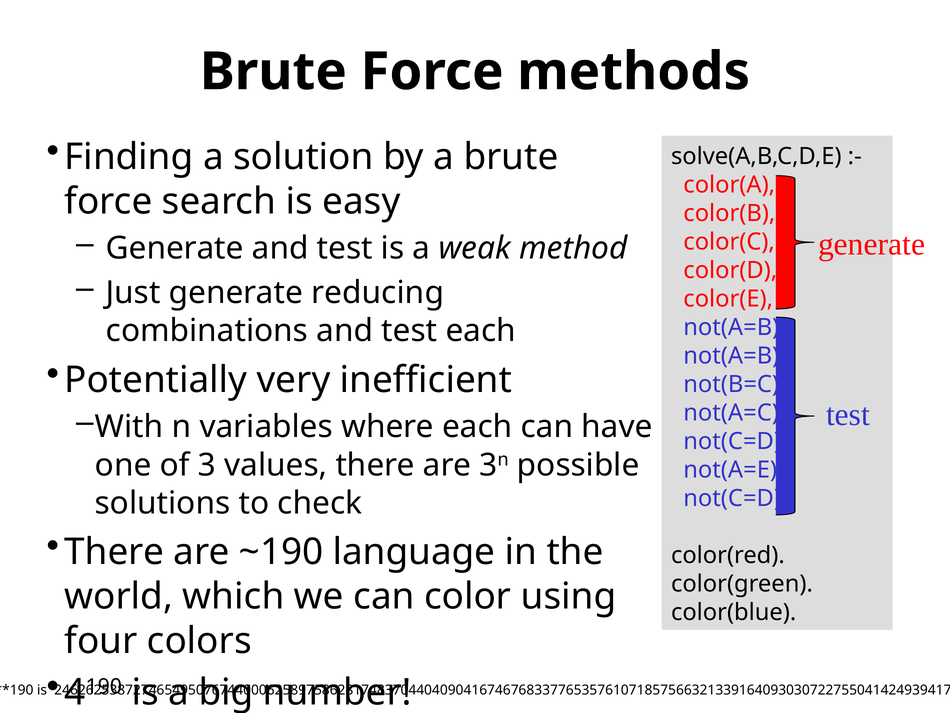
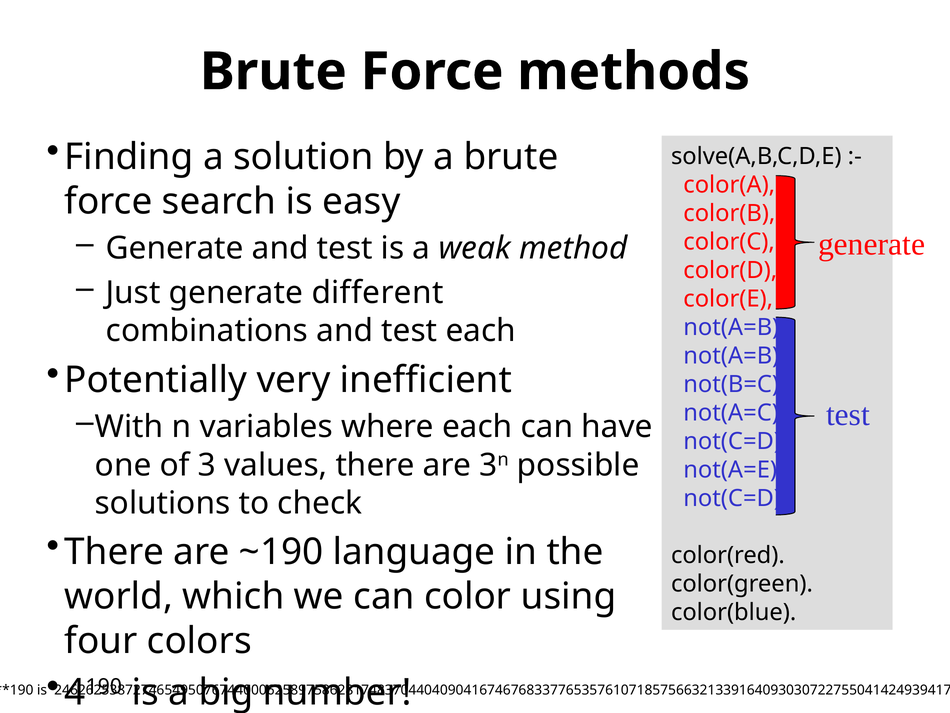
reducing: reducing -> different (378, 293)
